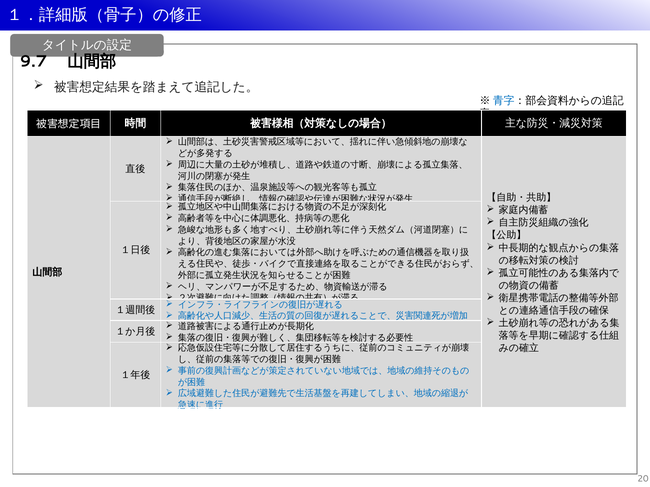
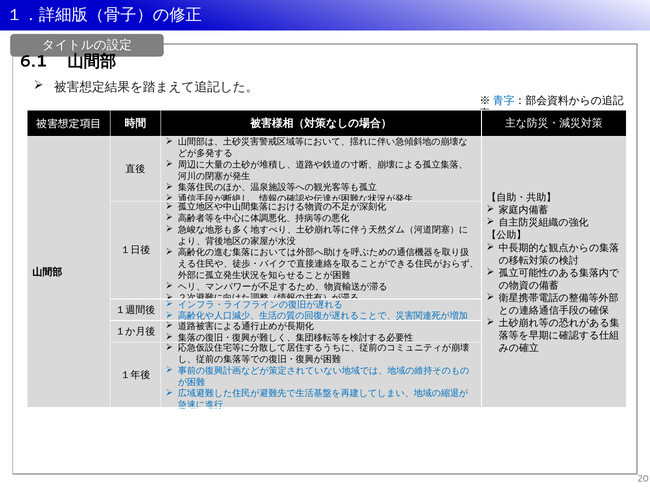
9.7: 9.7 -> 6.1 (33, 61)
